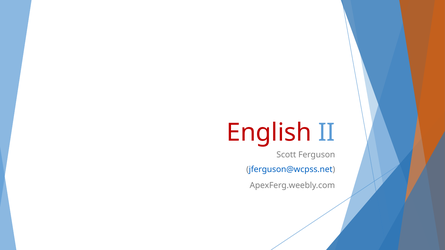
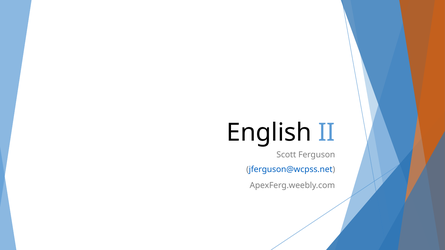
English colour: red -> black (269, 133)
